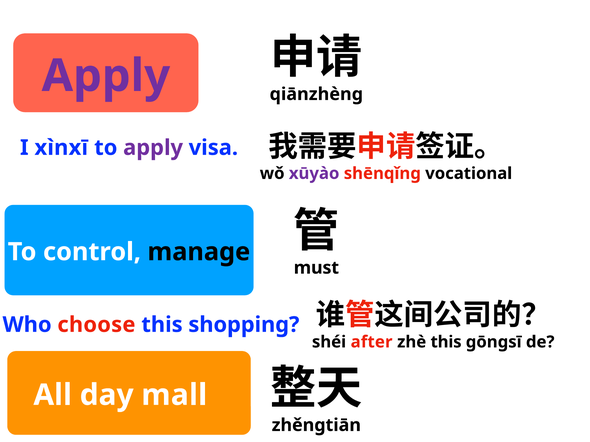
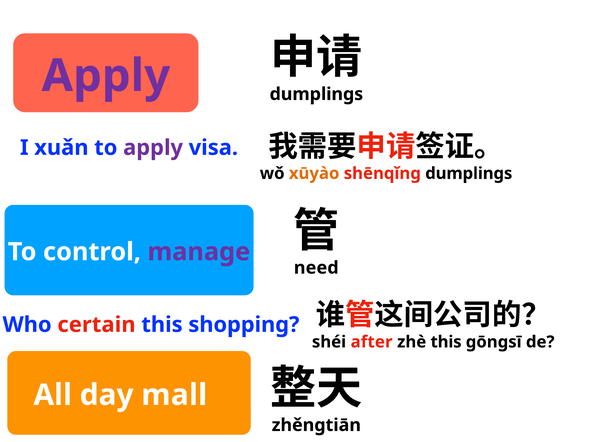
qiānzhèng: qiānzhèng -> dumplings (316, 94)
xìnxī: xìnxī -> xuǎn (61, 148)
xūyào colour: purple -> orange (314, 174)
shēnqǐng vocational: vocational -> dumplings (469, 174)
manage colour: black -> purple (199, 252)
must: must -> need (316, 268)
choose: choose -> certain (96, 325)
